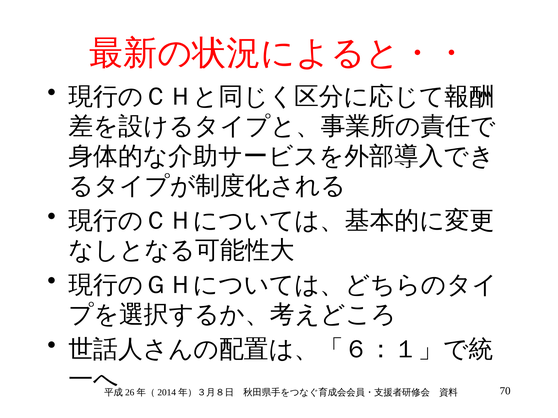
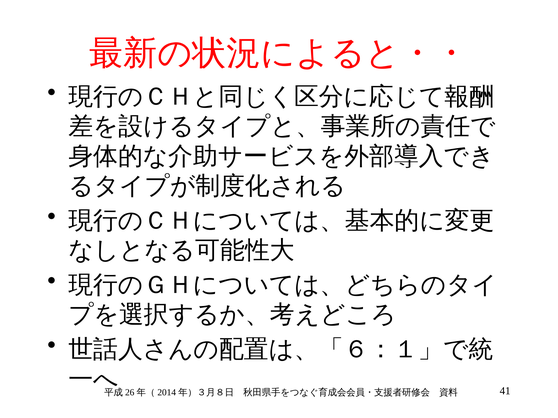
70: 70 -> 41 (505, 391)
